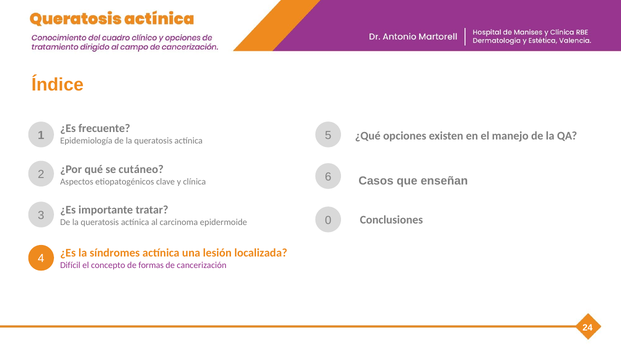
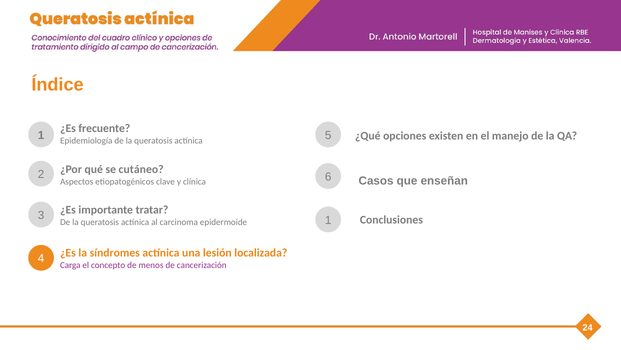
3 0: 0 -> 1 (328, 220)
Difícil: Difícil -> Carga (70, 265)
formas: formas -> menos (151, 265)
